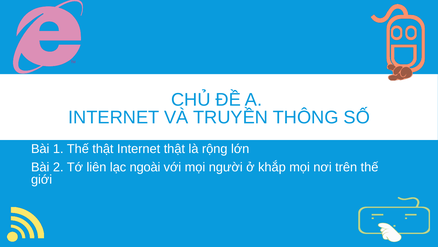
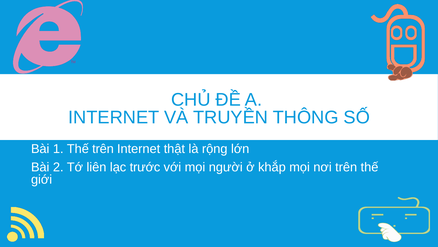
Thế thật: thật -> trên (103, 149)
ngoài: ngoài -> trước (145, 167)
